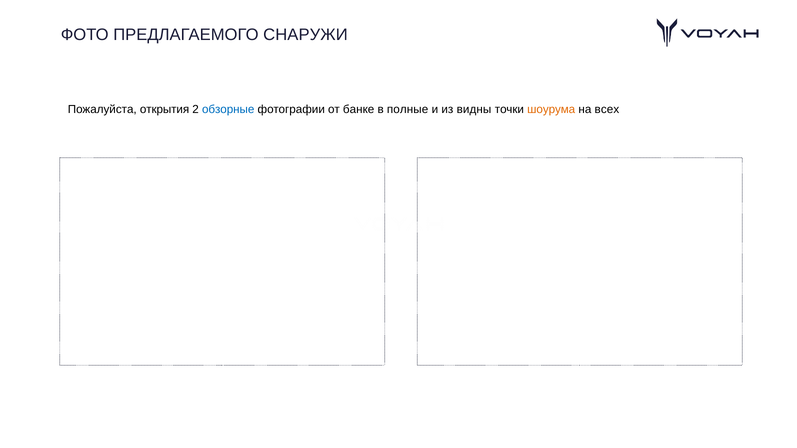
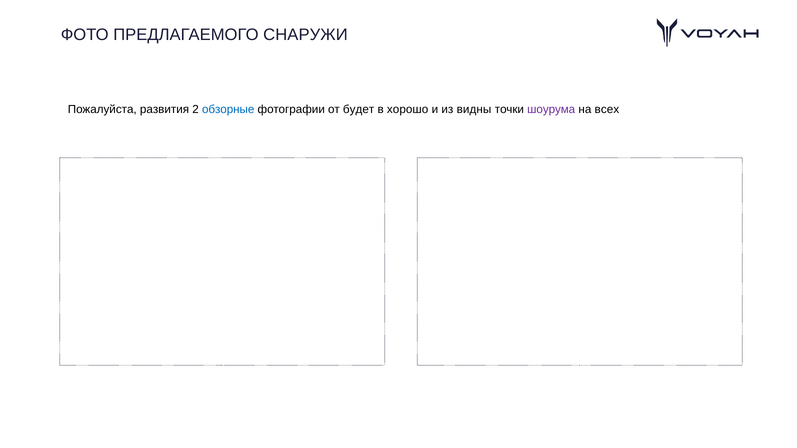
открытия: открытия -> развития (165, 110)
банке: банке -> будет (359, 110)
полные: полные -> хорошо (408, 110)
шоурума colour: orange -> purple (551, 110)
